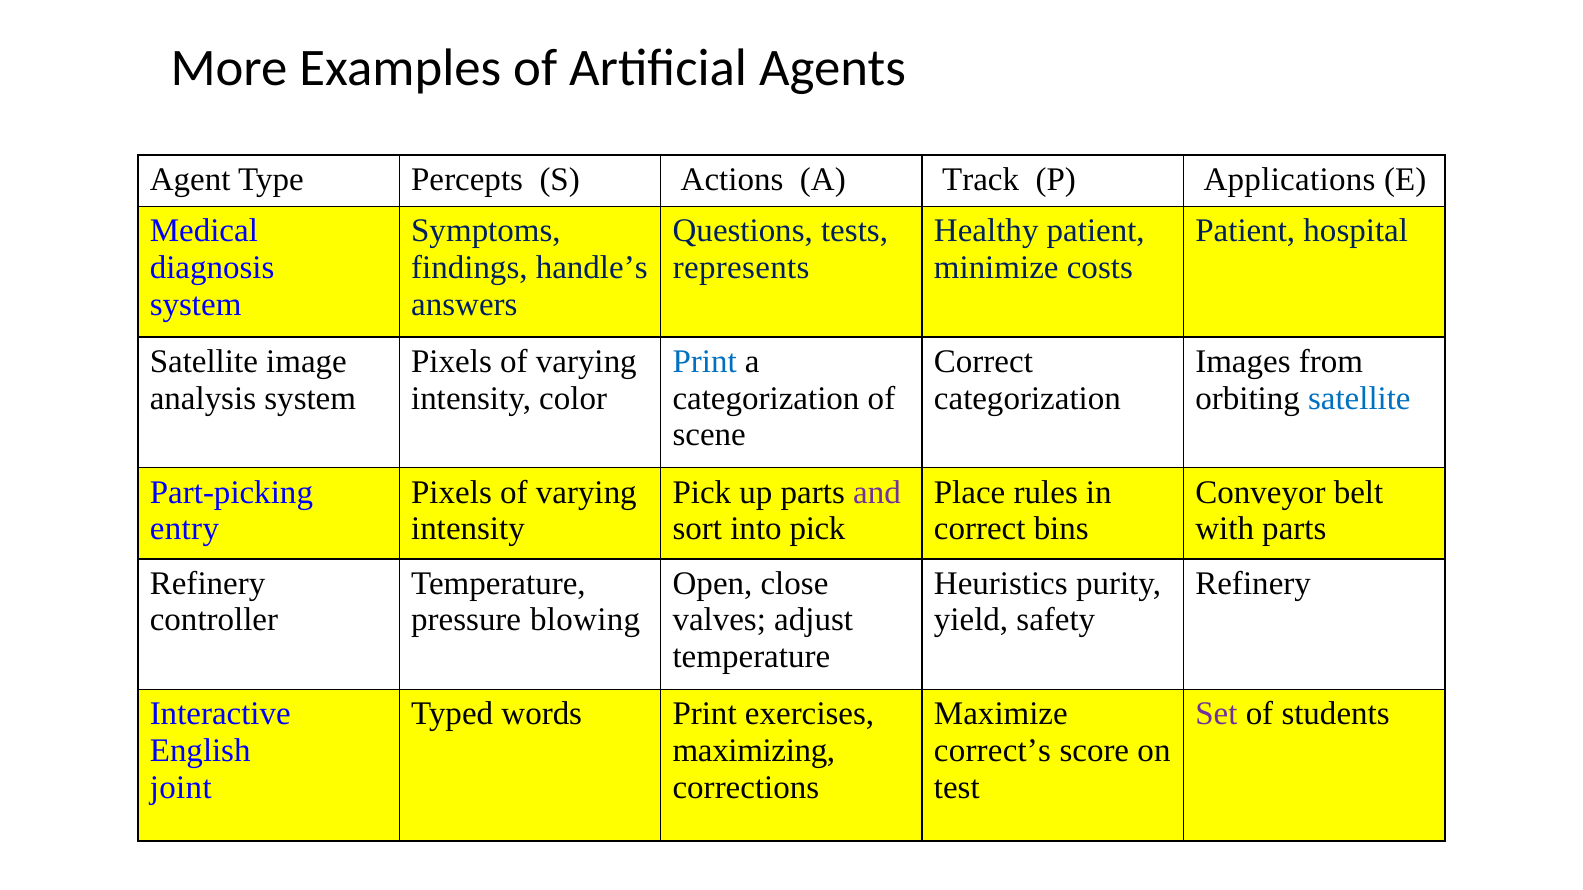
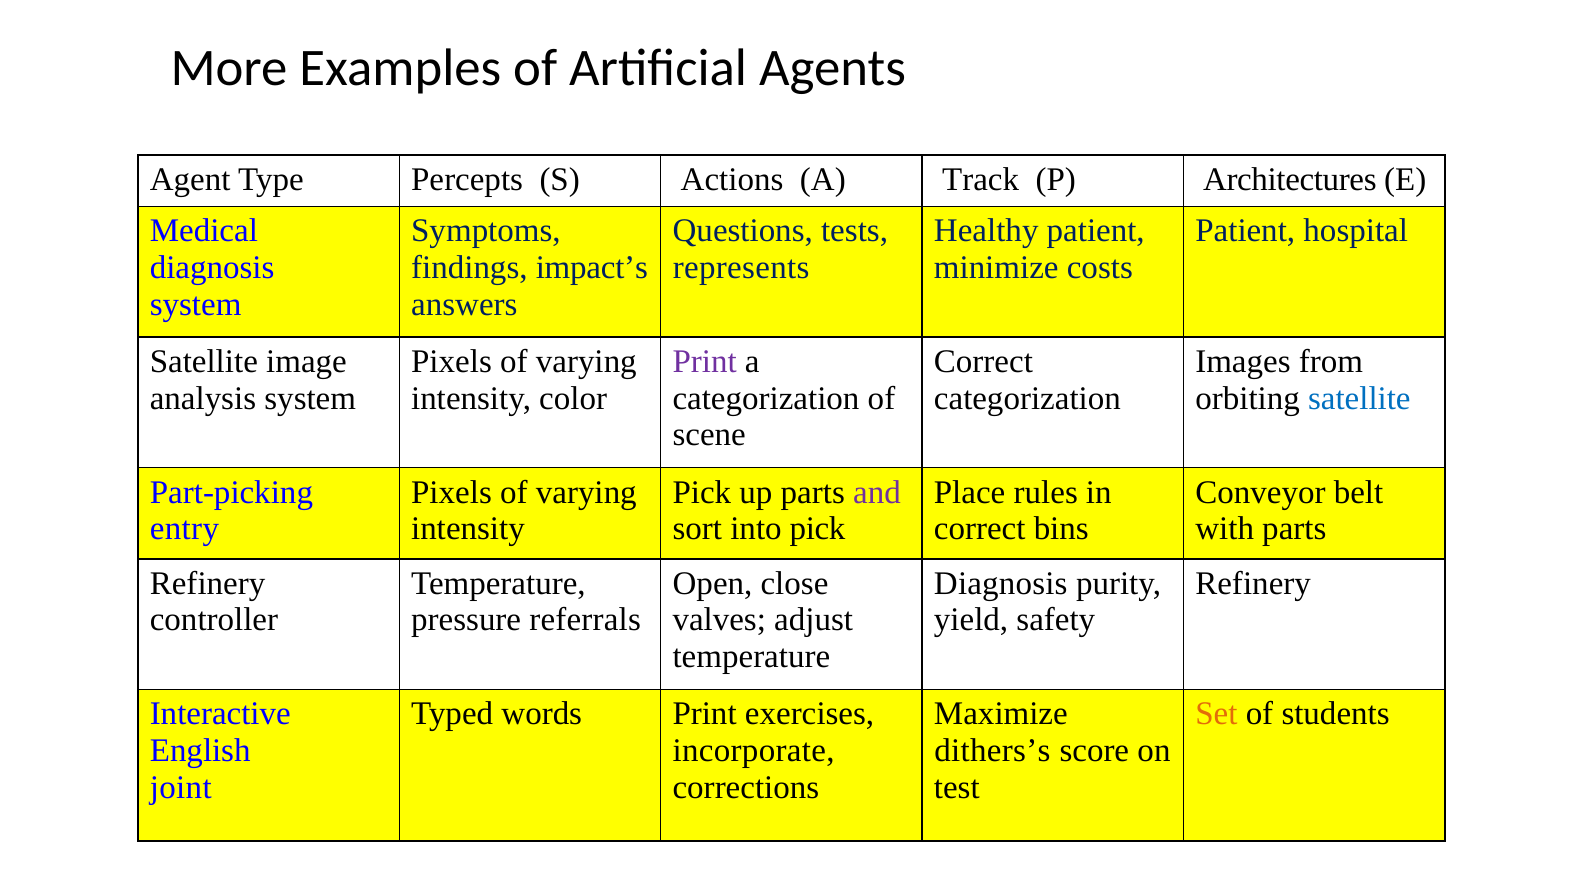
Applications: Applications -> Architectures (1290, 180)
handle’s: handle’s -> impact’s (592, 268)
Print colour: blue -> purple (705, 362)
Heuristics: Heuristics -> Diagnosis (1001, 584)
blowing: blowing -> referrals (585, 620)
Set colour: purple -> orange (1216, 714)
maximizing: maximizing -> incorporate (754, 751)
correct’s: correct’s -> dithers’s (992, 751)
